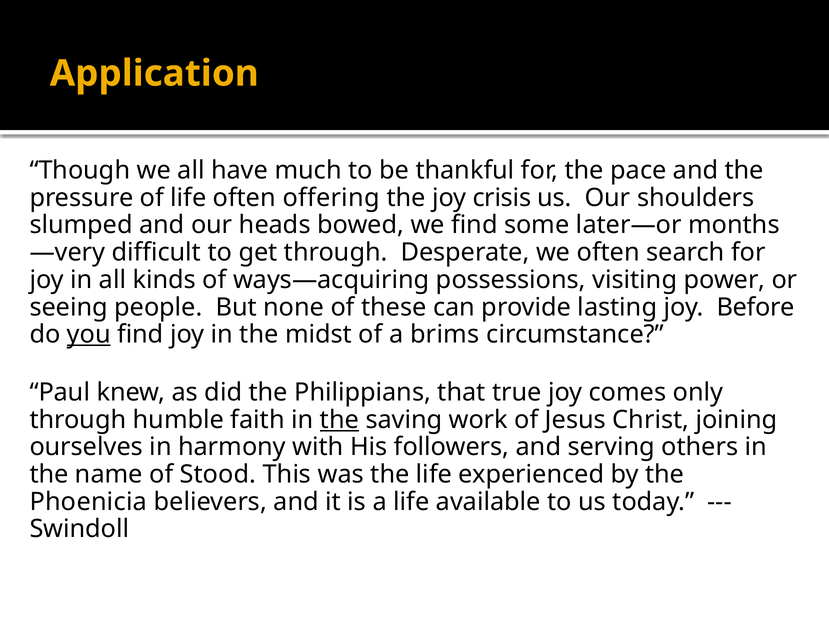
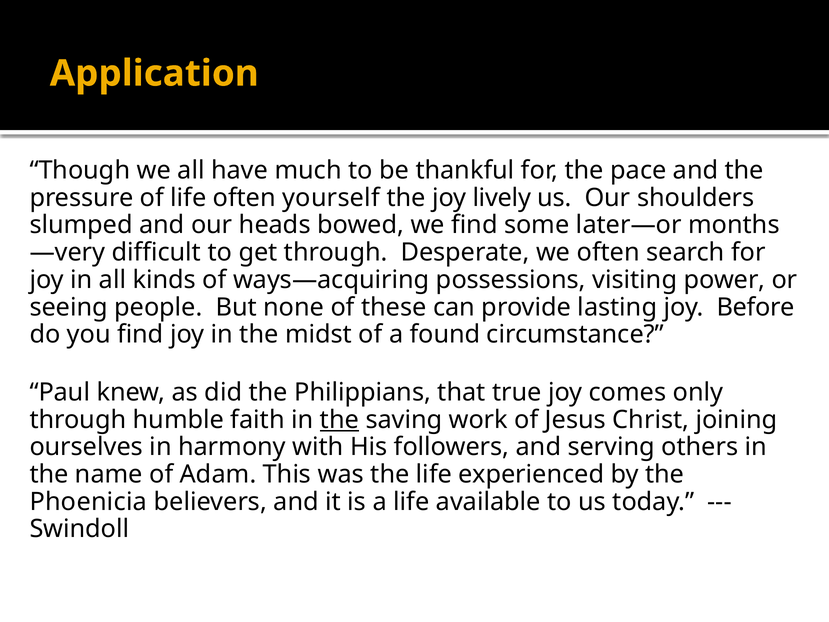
offering: offering -> yourself (331, 198)
crisis: crisis -> lively (502, 198)
you underline: present -> none (89, 334)
brims: brims -> found (445, 334)
Stood: Stood -> Adam (218, 474)
